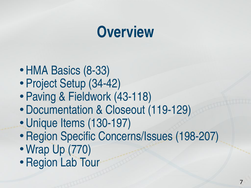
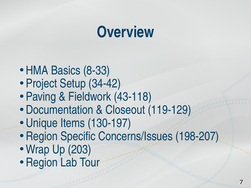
770: 770 -> 203 (80, 150)
